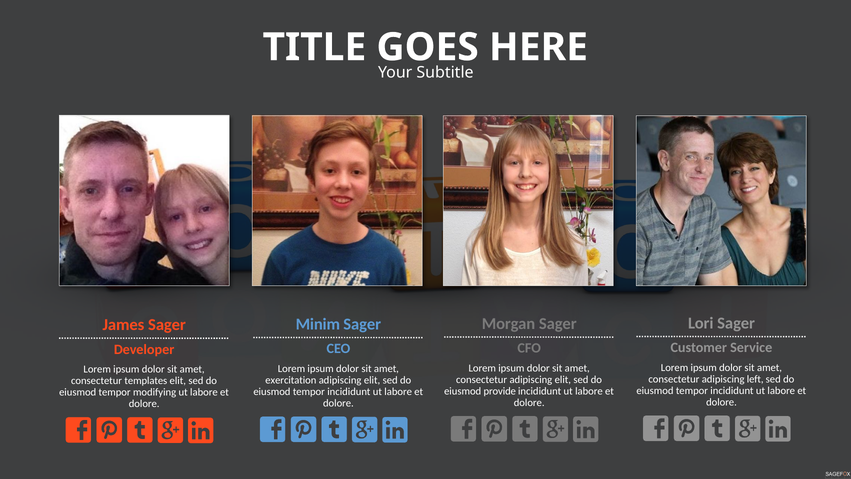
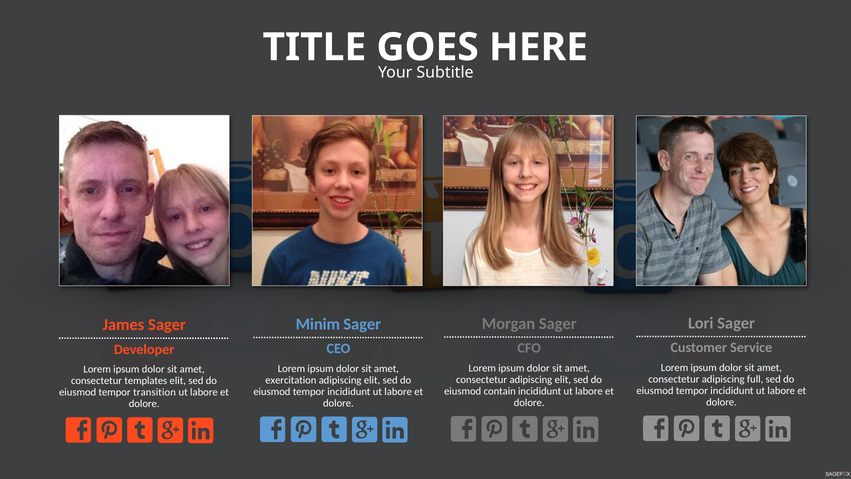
left: left -> full (755, 379)
provide: provide -> contain (500, 391)
modifying: modifying -> transition (155, 392)
